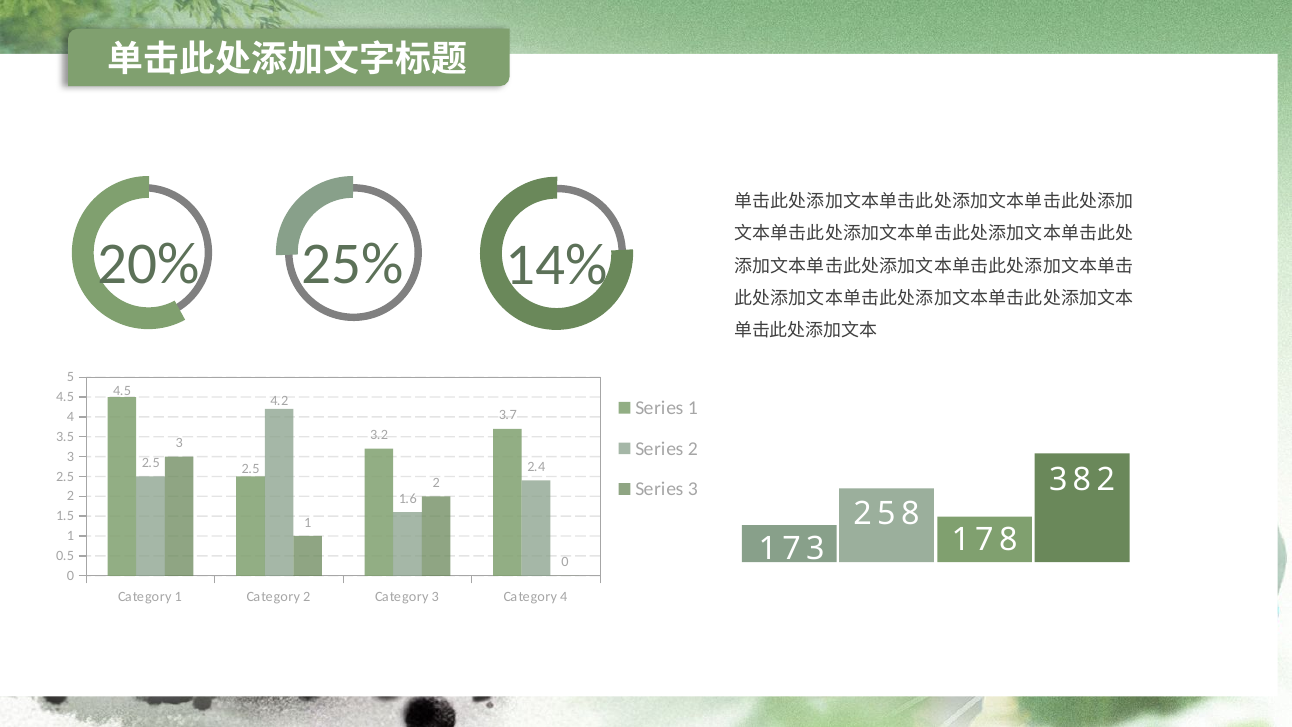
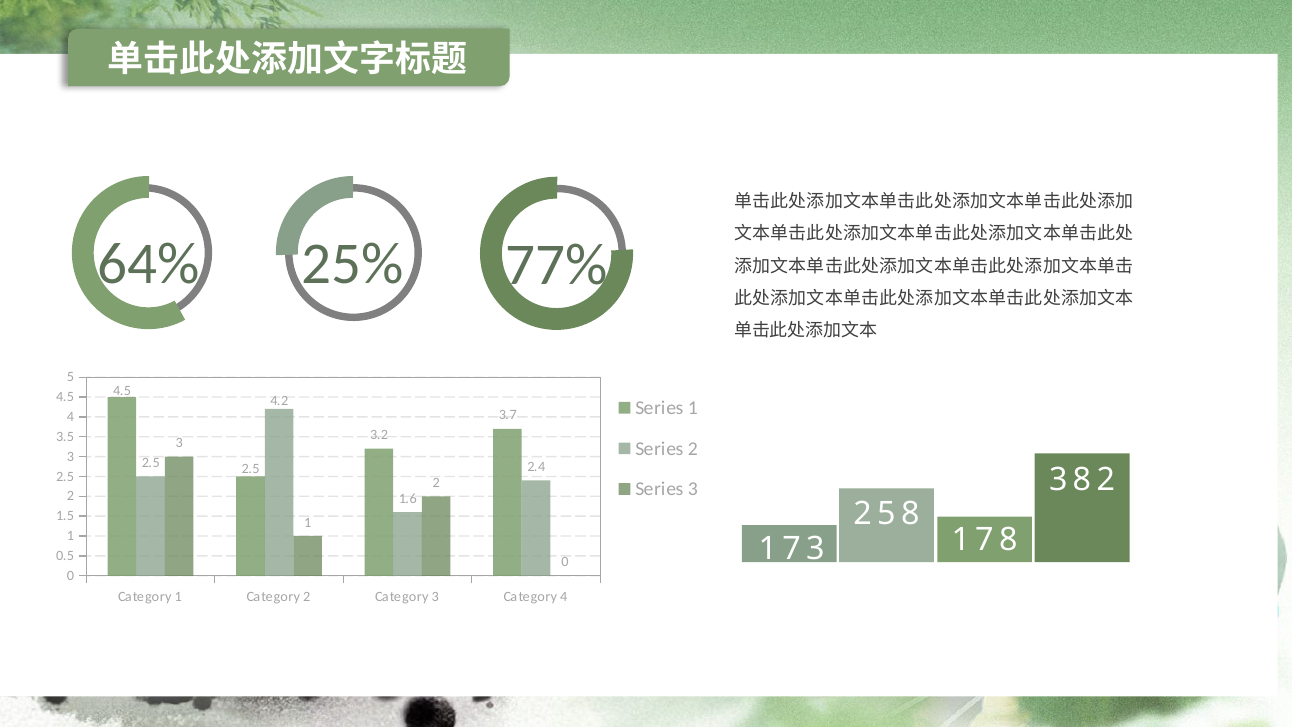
20%: 20% -> 64% (148, 264)
14%: 14% -> 77% (556, 265)
